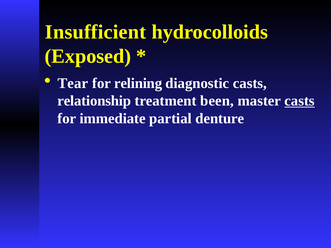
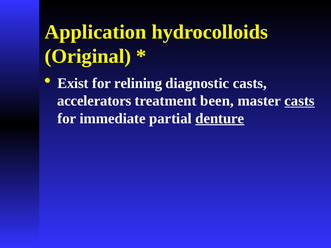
Insufficient: Insufficient -> Application (96, 32)
Exposed: Exposed -> Original (88, 56)
Tear: Tear -> Exist (73, 83)
relationship: relationship -> accelerators (94, 101)
denture underline: none -> present (220, 119)
